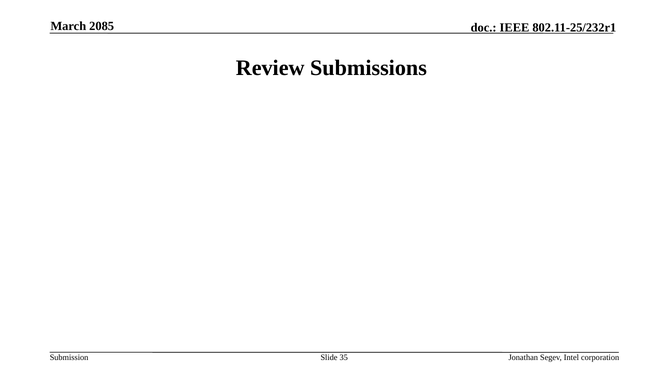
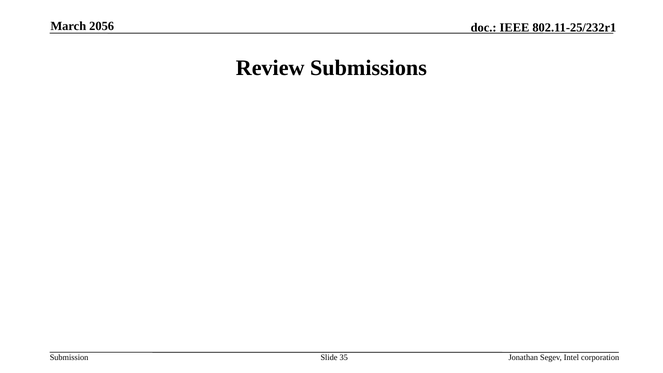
2085: 2085 -> 2056 (102, 26)
